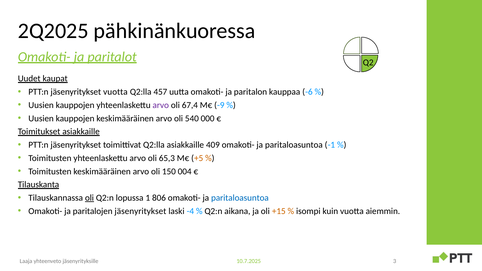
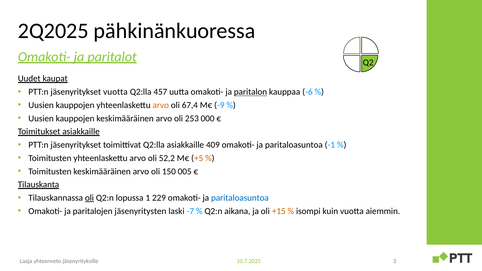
paritalon underline: none -> present (250, 92)
arvo colour: purple -> orange (161, 105)
540: 540 -> 253 (192, 118)
65,3: 65,3 -> 52,2 (167, 158)
004: 004 -> 005 (185, 171)
806: 806 -> 229 (159, 198)
paritalojen jäsenyritykset: jäsenyritykset -> jäsenyritysten (140, 211)
-4: -4 -> -7 (190, 211)
